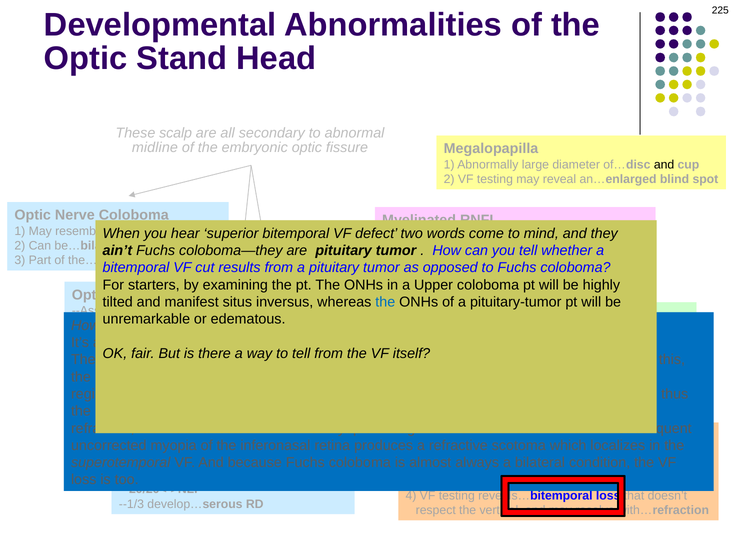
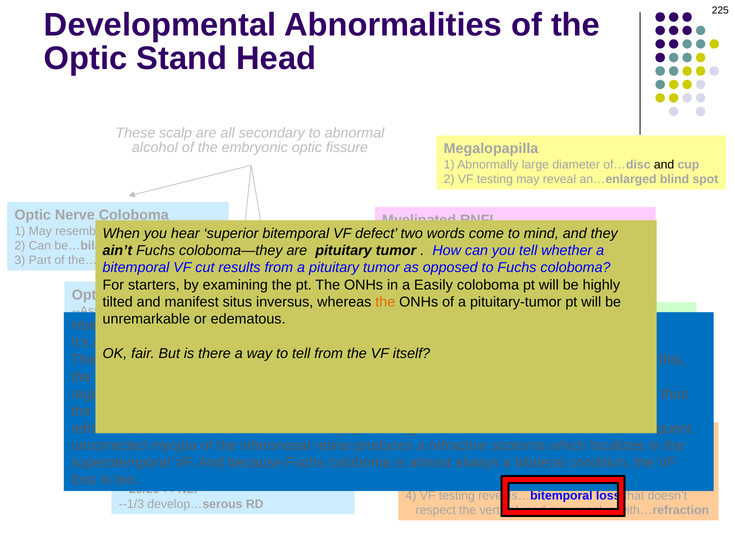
midline: midline -> alcohol (155, 148)
Upper: Upper -> Easily (433, 285)
the colour: blue -> orange (385, 302)
